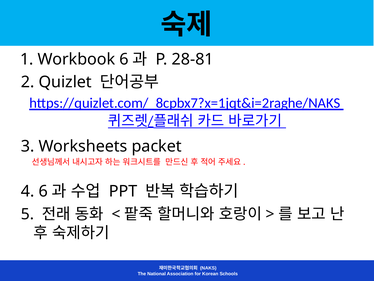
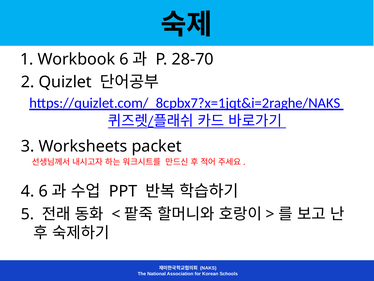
28-81: 28-81 -> 28-70 (193, 59)
